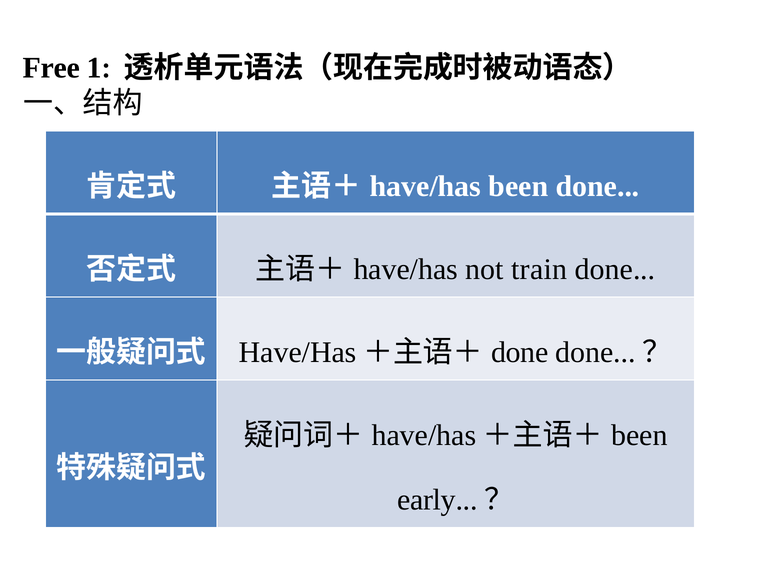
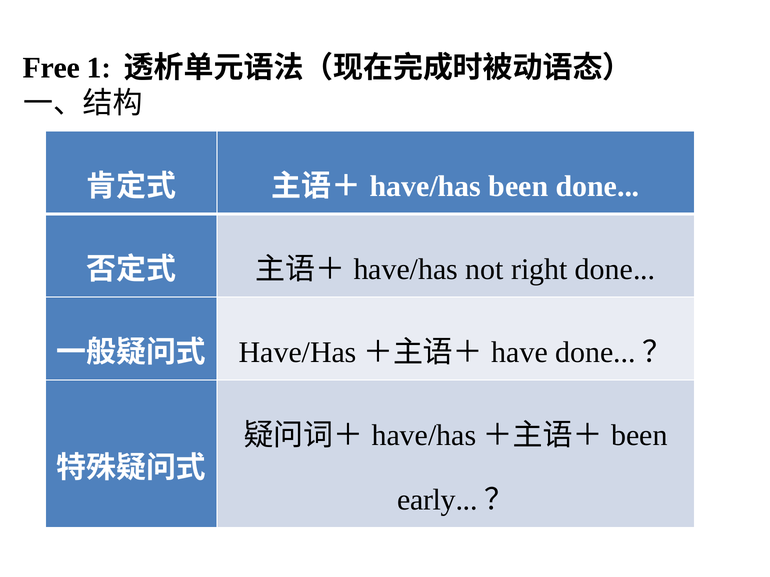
train: train -> right (539, 270)
done: done -> have (520, 353)
